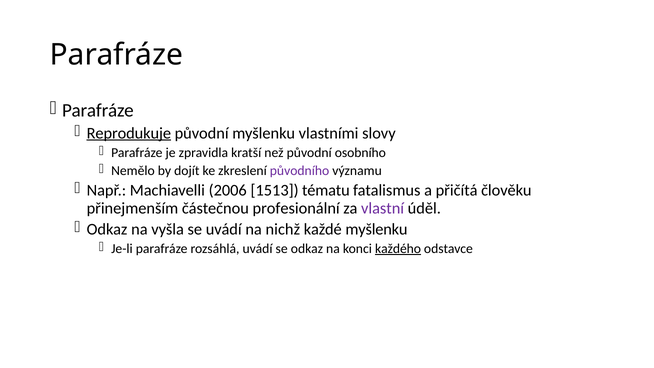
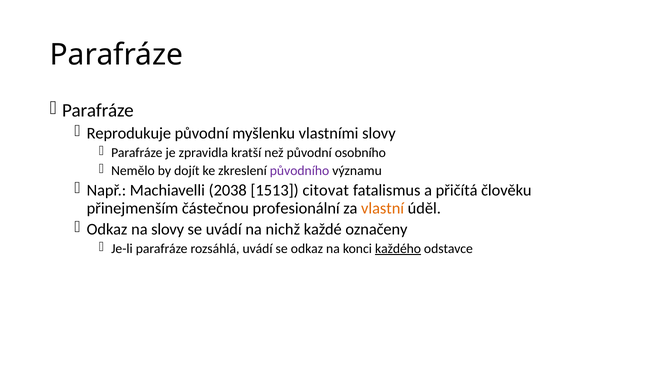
Reprodukuje underline: present -> none (129, 133)
2006: 2006 -> 2038 (228, 190)
tématu: tématu -> citovat (326, 190)
vlastní colour: purple -> orange (383, 208)
na vyšla: vyšla -> slovy (168, 229)
každé myšlenku: myšlenku -> označeny (376, 229)
